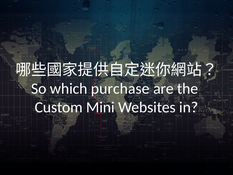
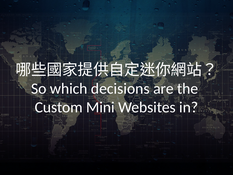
purchase: purchase -> decisions (120, 88)
